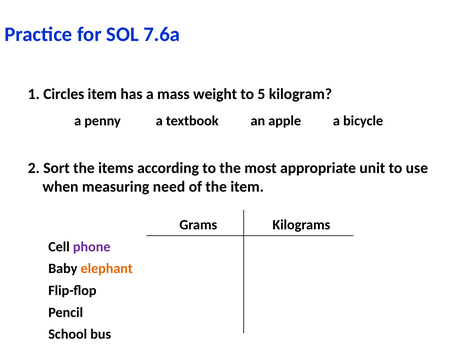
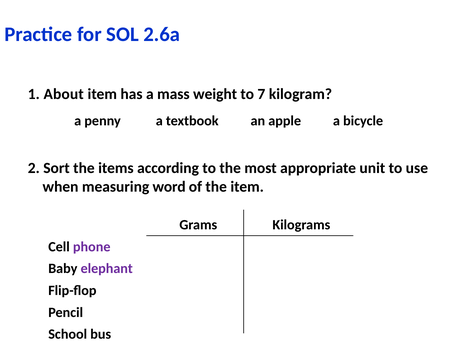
7.6a: 7.6a -> 2.6a (162, 34)
Circles: Circles -> About (64, 94)
5: 5 -> 7 (261, 94)
need: need -> word (169, 187)
elephant colour: orange -> purple (107, 269)
